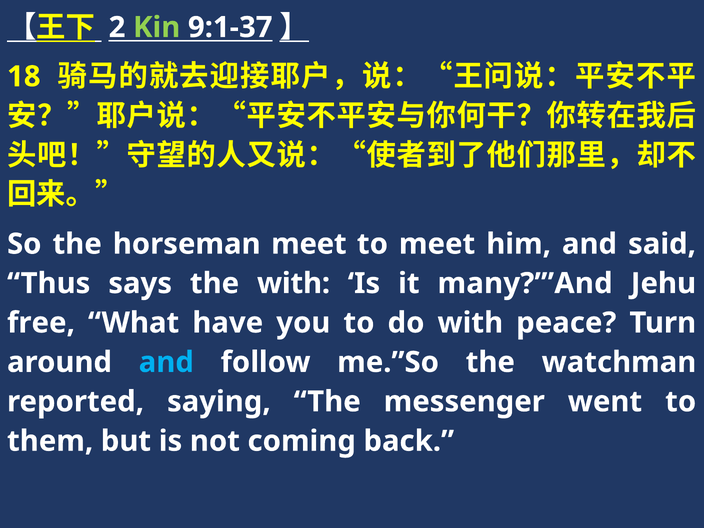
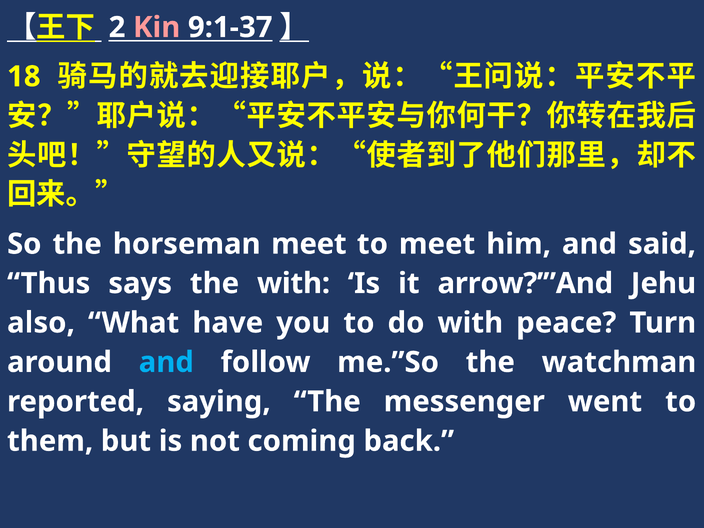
Kin colour: light green -> pink (157, 27)
many?’”And: many?’”And -> arrow?’”And (525, 283)
free: free -> also (41, 323)
